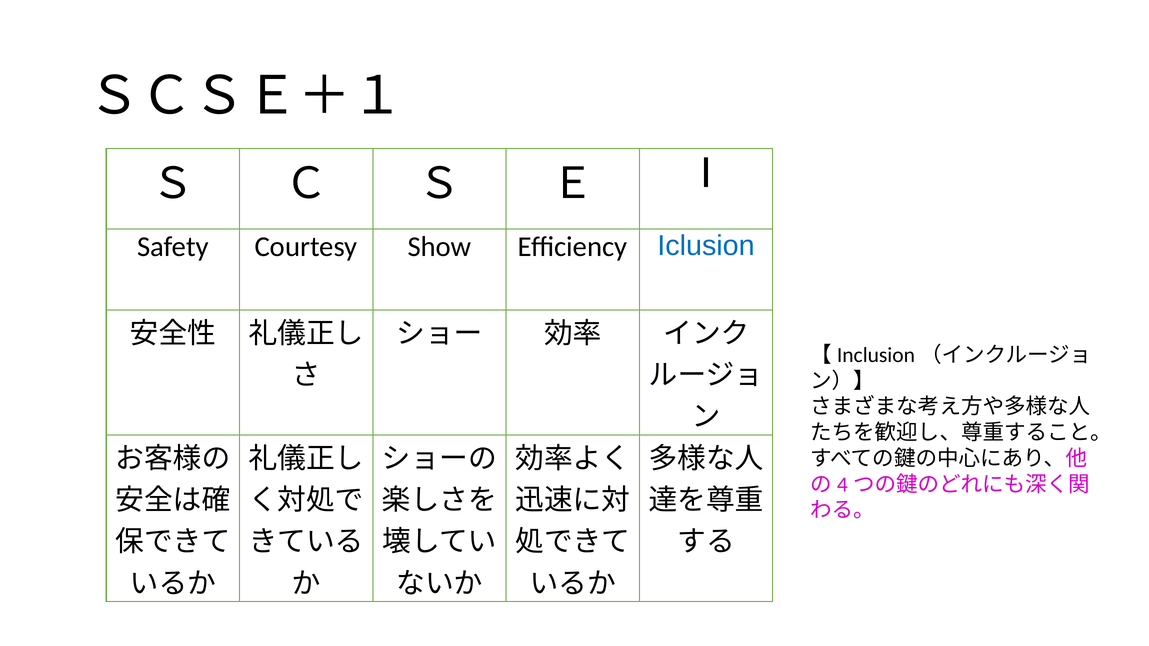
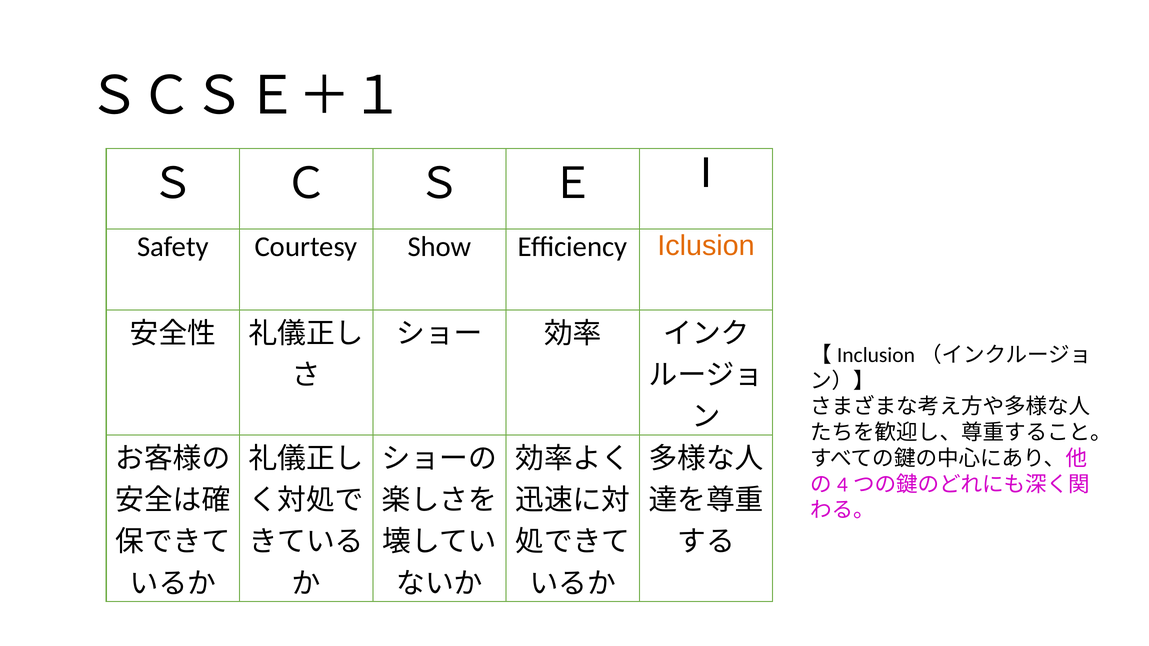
Iclusion colour: blue -> orange (706, 246)
